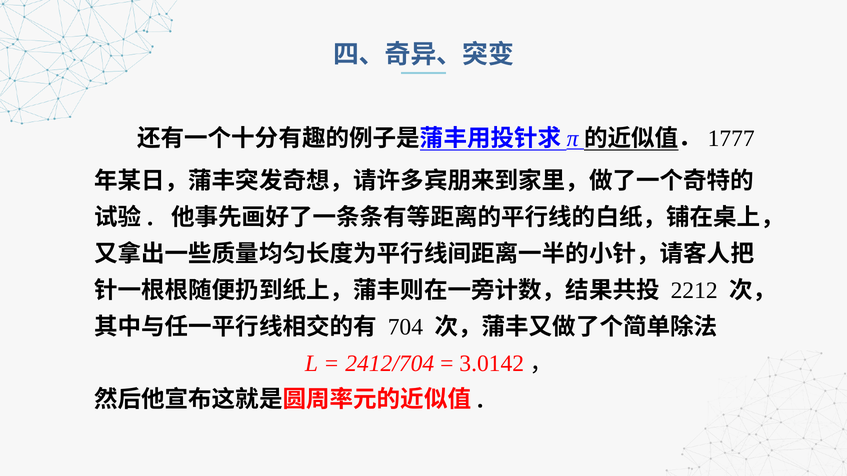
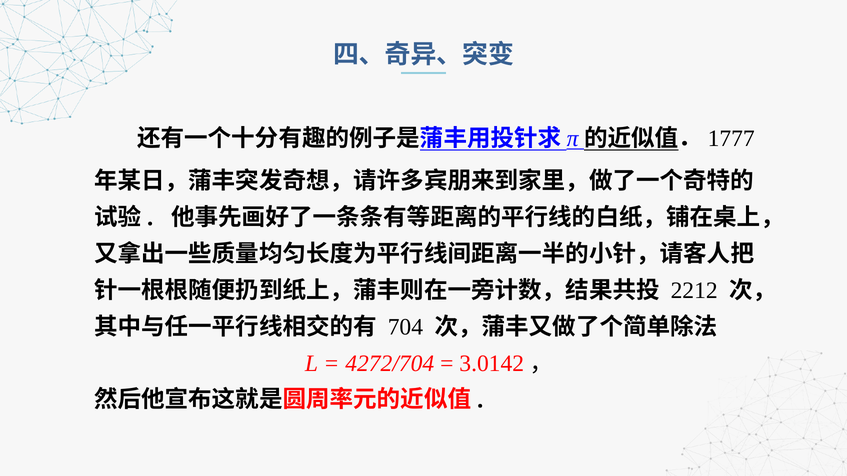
2412/704: 2412/704 -> 4272/704 (390, 364)
